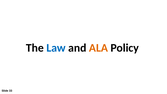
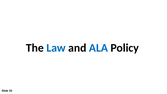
ALA colour: orange -> blue (98, 48)
